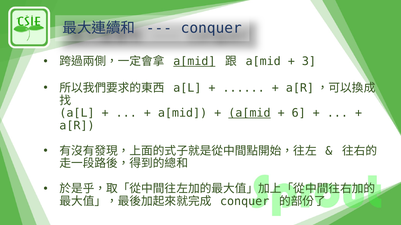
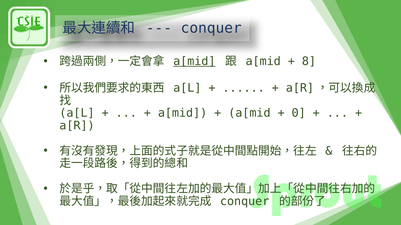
3: 3 -> 8 (309, 61)
a[mid underline: present -> none (249, 113)
6: 6 -> 0 (299, 113)
